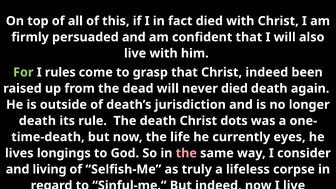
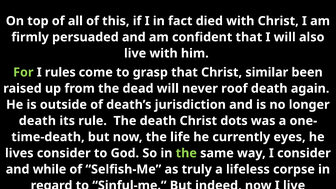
Christ indeed: indeed -> similar (267, 72)
never died: died -> roof (234, 88)
lives longings: longings -> consider (64, 153)
the colour: pink -> light green (186, 153)
and living: living -> while (49, 169)
